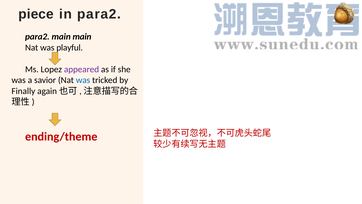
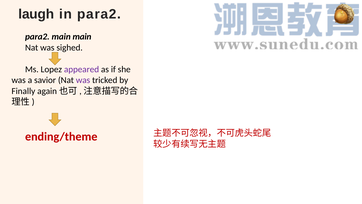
piece: piece -> laugh (36, 14)
playful: playful -> sighed (70, 48)
was colour: blue -> purple (83, 80)
